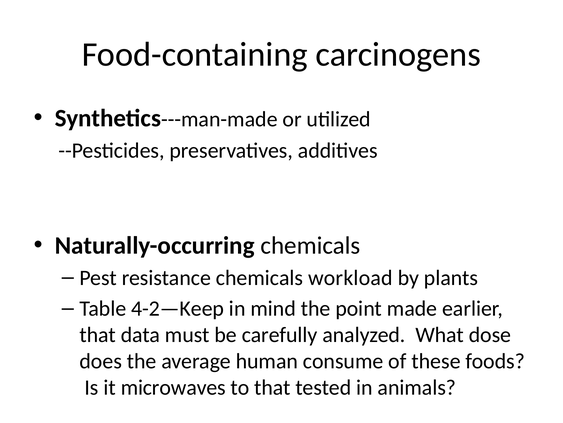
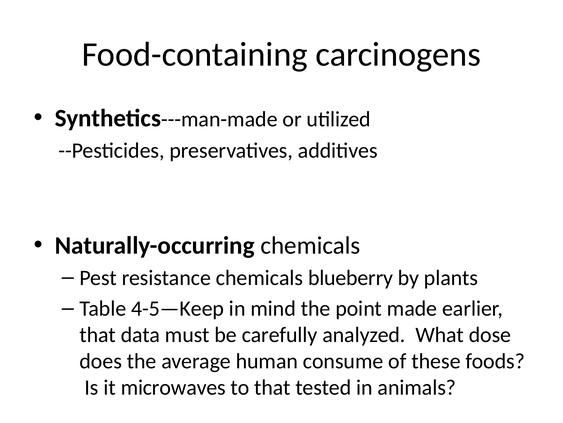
workload: workload -> blueberry (351, 277)
4-2—Keep: 4-2—Keep -> 4-5—Keep (178, 308)
